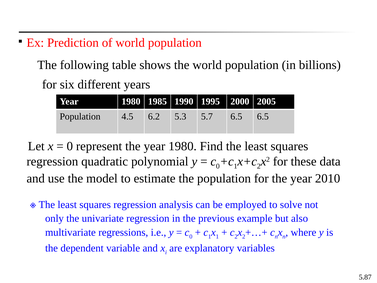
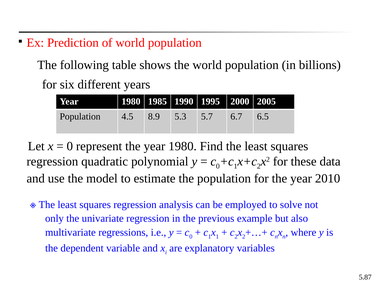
6.2: 6.2 -> 8.9 (154, 117)
5.7 6.5: 6.5 -> 6.7 (236, 117)
